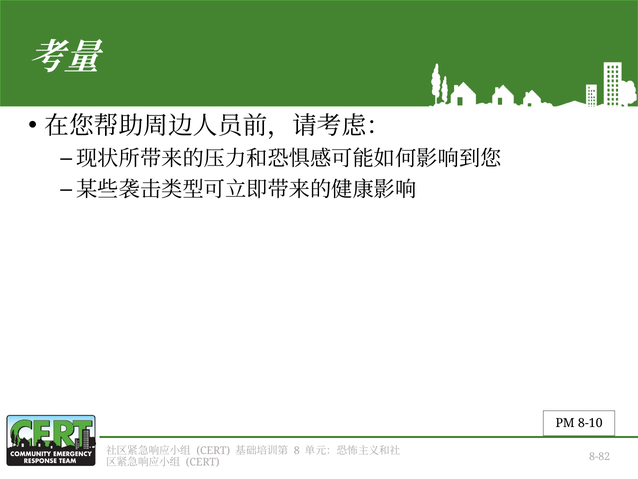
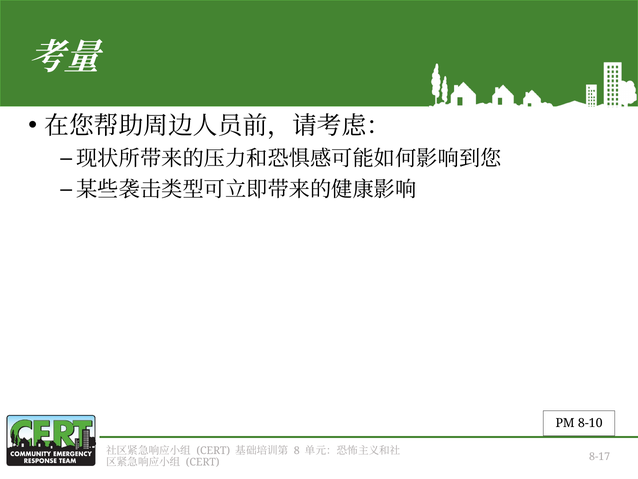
8-82: 8-82 -> 8-17 (600, 456)
